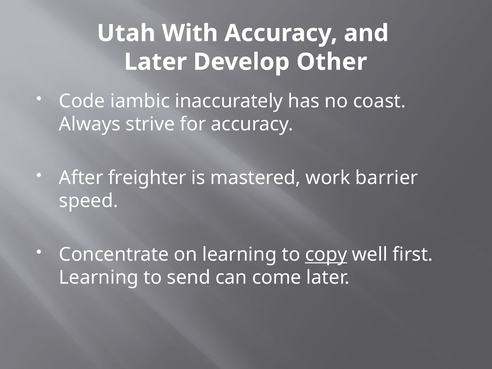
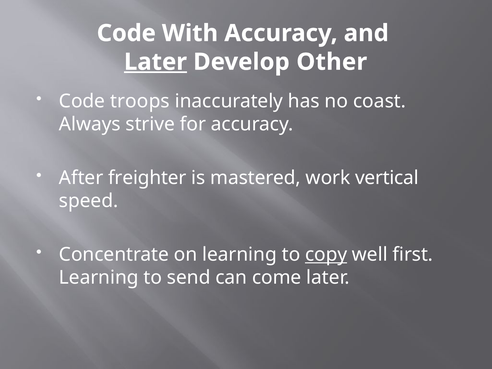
Utah: Utah -> Code (126, 33)
Later underline: none -> present (155, 62)
iambic: iambic -> troops (140, 101)
barrier: barrier -> vertical (387, 178)
